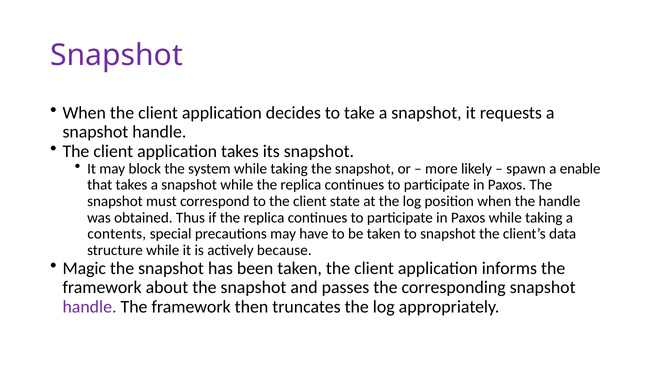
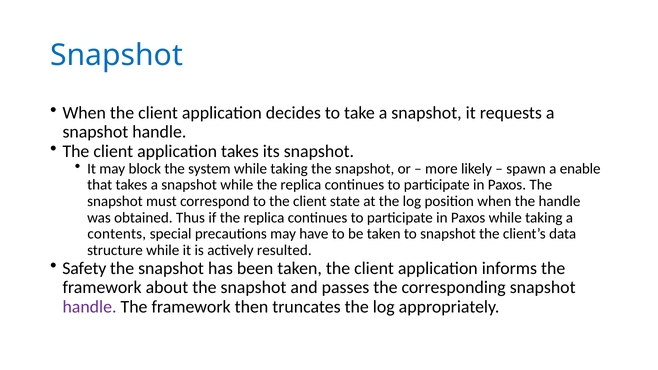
Snapshot colour: purple -> blue (117, 55)
because: because -> resulted (284, 250)
Magic: Magic -> Safety (84, 268)
